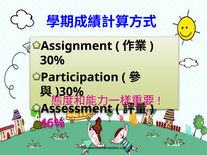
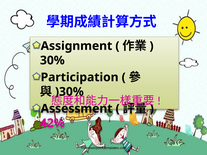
46%: 46% -> 42% (52, 123)
